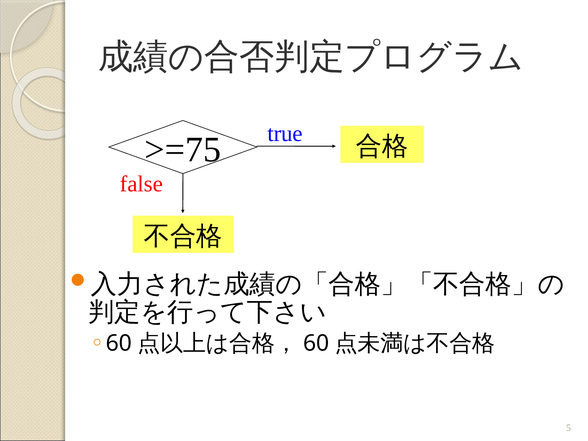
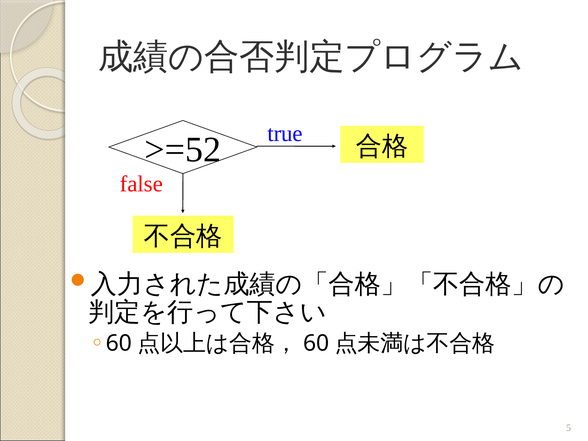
>=75: >=75 -> >=52 (183, 150)
